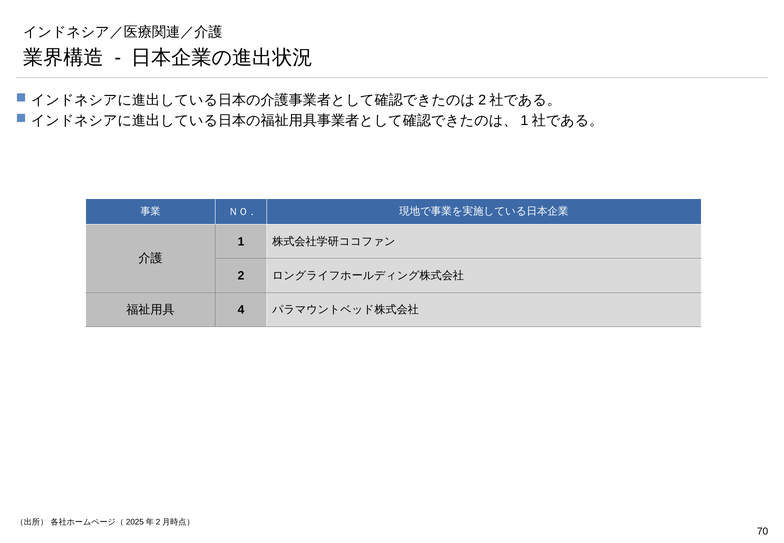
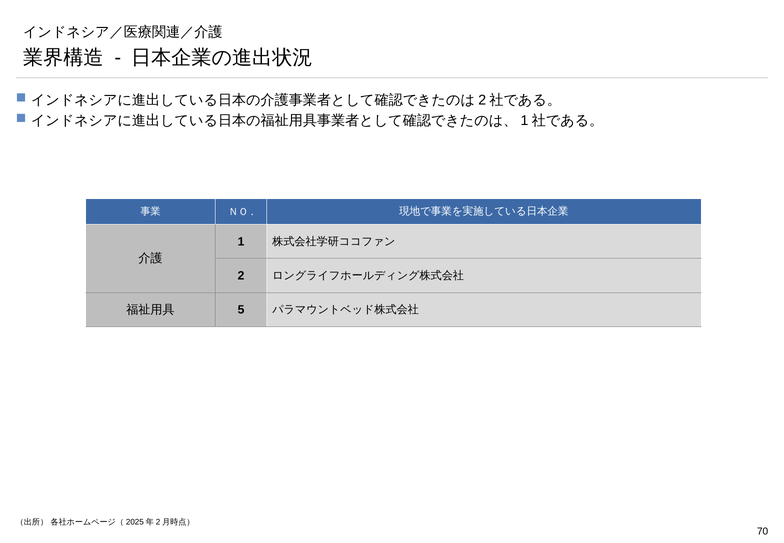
4: 4 -> 5 (241, 310)
